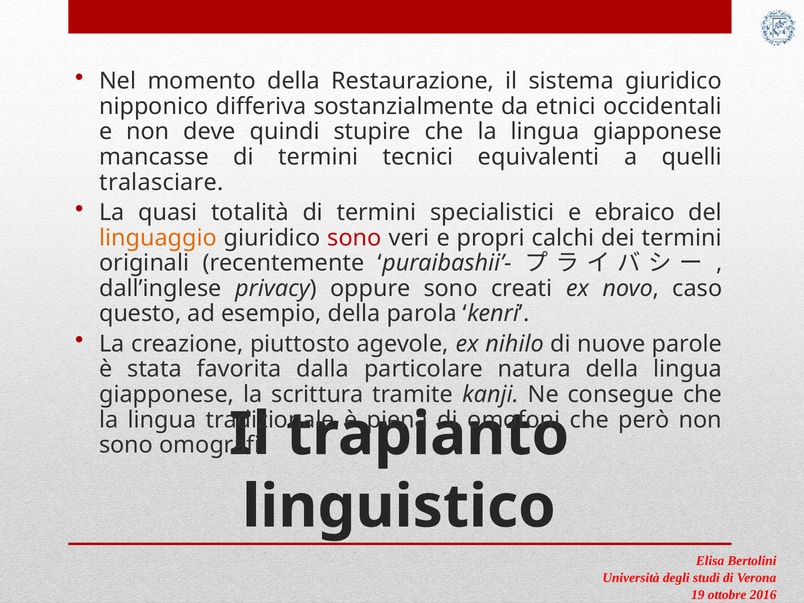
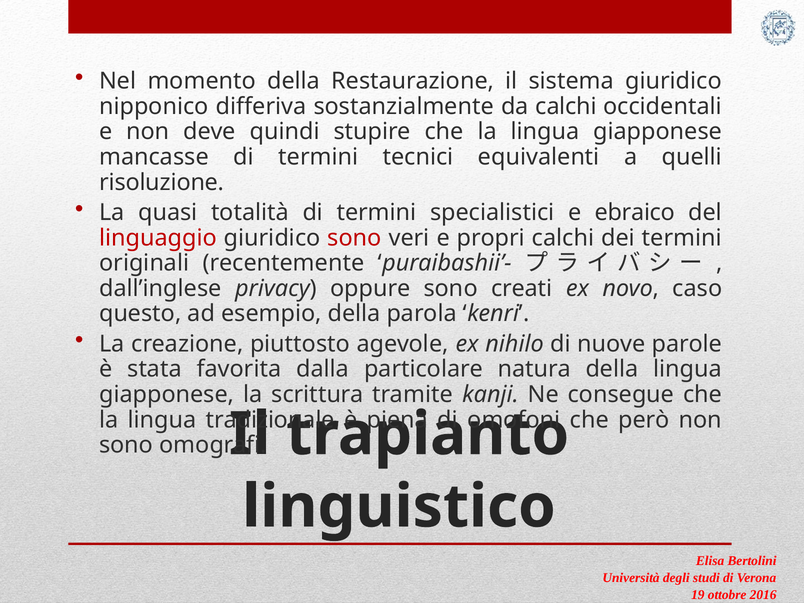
da etnici: etnici -> calchi (566, 106)
tralasciare: tralasciare -> risoluzione (162, 182)
linguaggio colour: orange -> red (158, 238)
